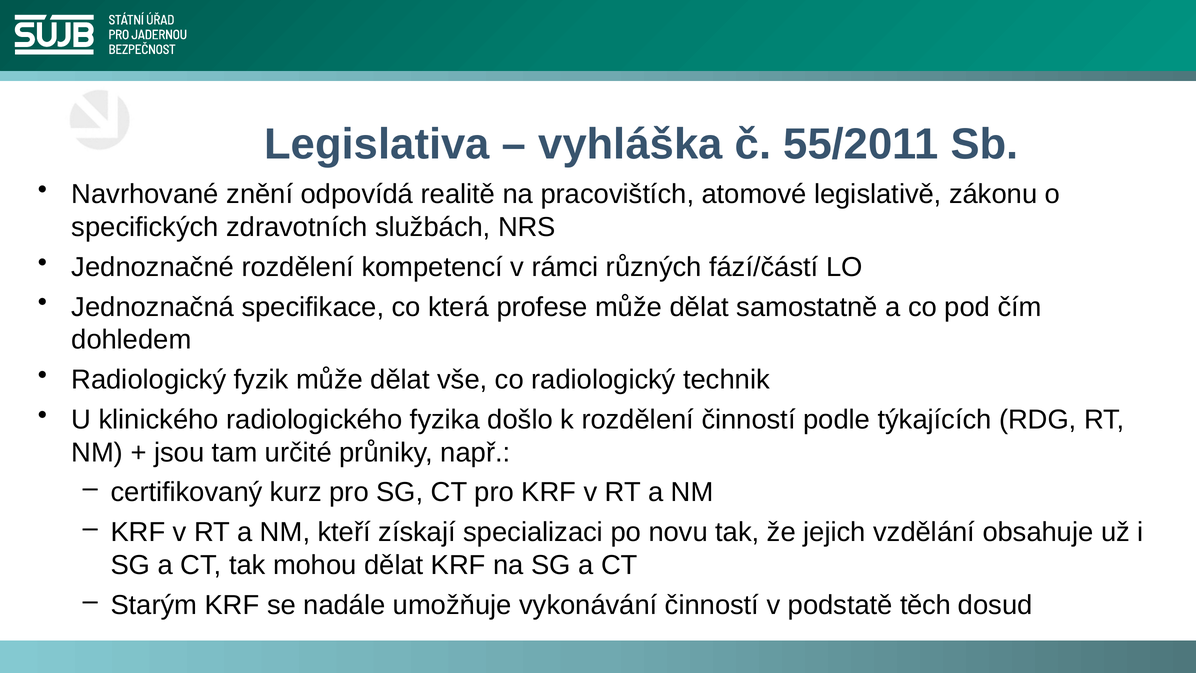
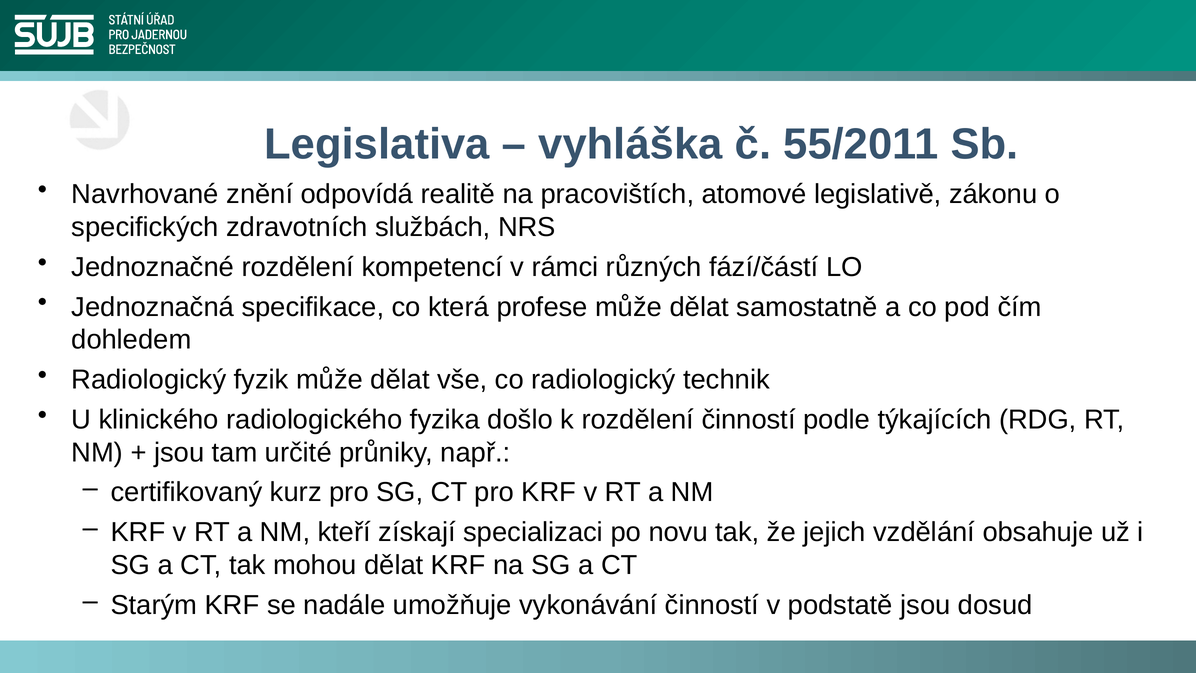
podstatě těch: těch -> jsou (925, 605)
